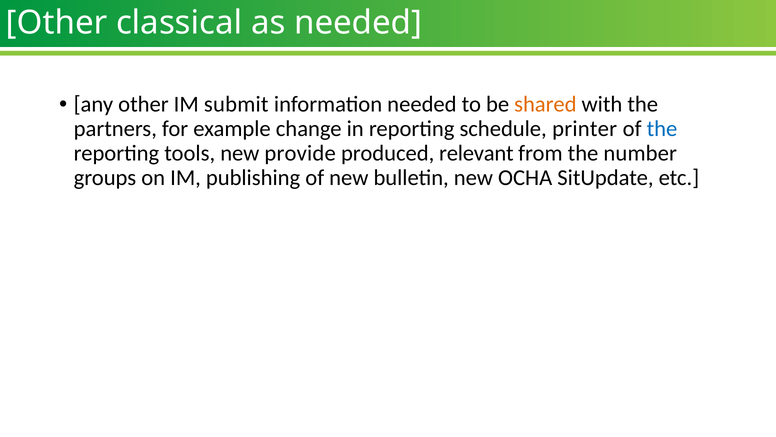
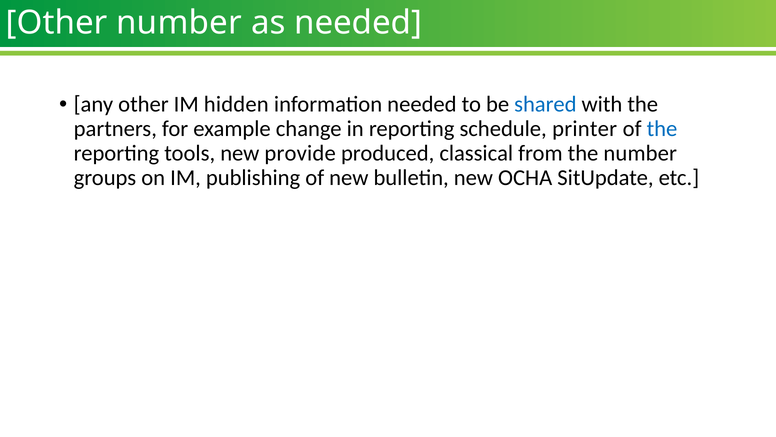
Other classical: classical -> number (179, 23)
submit: submit -> hidden (236, 104)
shared colour: orange -> blue (545, 104)
relevant: relevant -> classical (476, 153)
